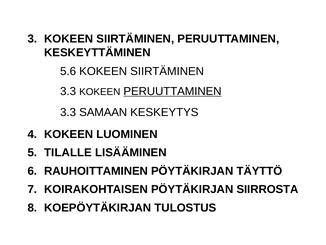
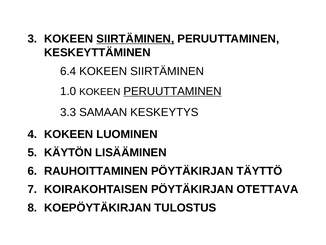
SIIRTÄMINEN underline: none -> present (135, 39)
5.6: 5.6 -> 6.4 (68, 71)
3.3: 3.3 -> 1.0 (68, 91)
TILALLE: TILALLE -> KÄYTÖN (68, 152)
SIIRROSTA: SIIRROSTA -> OTETTAVA (267, 189)
